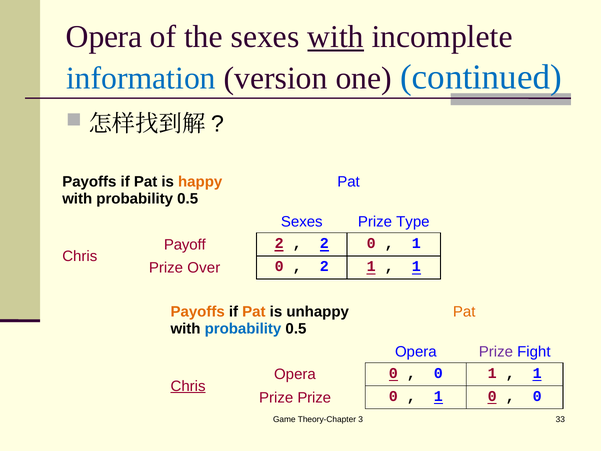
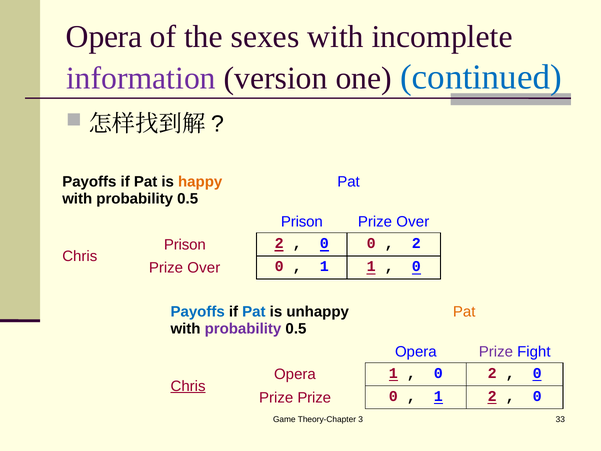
with underline: present -> none (336, 37)
information colour: blue -> purple (141, 78)
Sexes: Sexes -> Prison (302, 222)
Type: Type -> Over (413, 222)
Payoff: Payoff -> Prison (185, 245)
2: 2 -> 0 (324, 243)
1: 1 -> 2 (416, 243)
2: 2 -> 1 (324, 266)
1: 1 -> 0 (416, 266)
Payoffs colour: orange -> blue (198, 312)
Pat colour: orange -> blue (254, 312)
probability colour: blue -> purple (243, 328)
Opera 0: 0 -> 1 (393, 373)
0 1: 1 -> 2 (492, 373)
1: 1 -> 0 (537, 373)
1 0: 0 -> 2 (492, 396)
